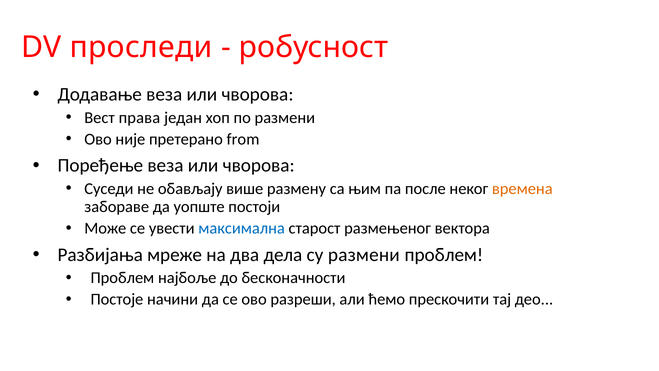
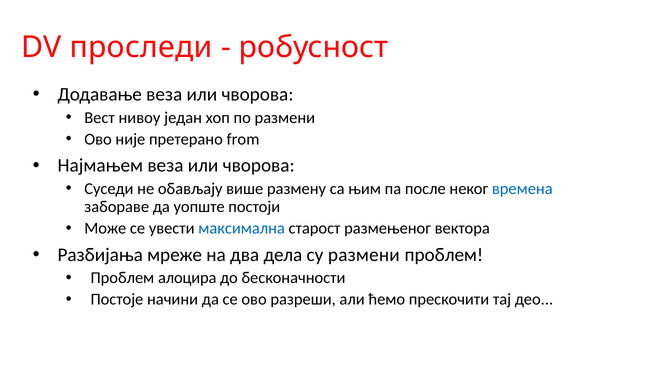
права: права -> нивоу (139, 117)
Поређење: Поређење -> Најмањем (100, 165)
времена colour: orange -> blue (522, 189)
најбоље: најбоље -> алоцира (187, 278)
